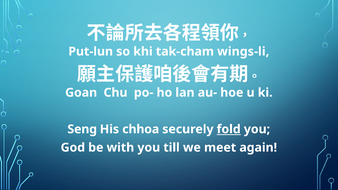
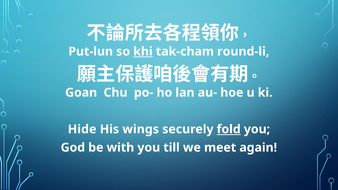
khi underline: none -> present (143, 52)
wings-li: wings-li -> round-li (243, 52)
Seng: Seng -> Hide (82, 129)
chhoa: chhoa -> wings (141, 129)
